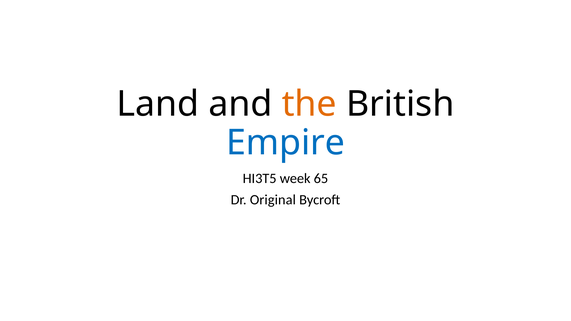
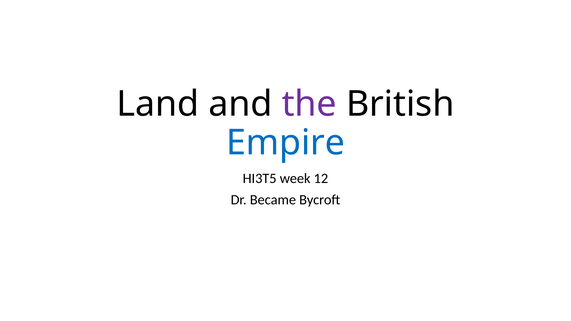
the colour: orange -> purple (309, 104)
65: 65 -> 12 (321, 178)
Original: Original -> Became (273, 200)
